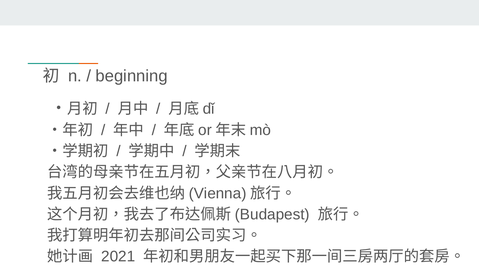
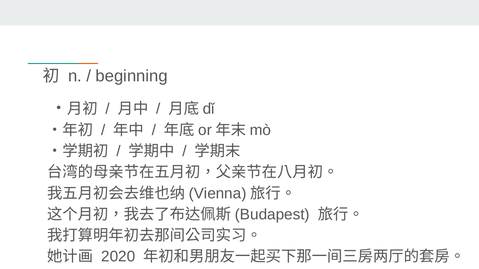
2021: 2021 -> 2020 (118, 257)
